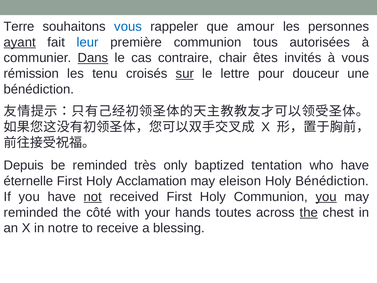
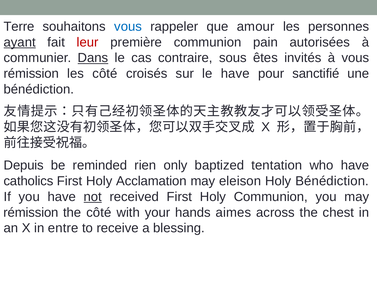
leur colour: blue -> red (88, 42)
tous: tous -> pain (266, 42)
chair: chair -> sous (233, 58)
les tenu: tenu -> côté (105, 74)
sur underline: present -> none (185, 74)
le lettre: lettre -> have (235, 74)
douceur: douceur -> sanctifié (316, 74)
très: très -> rien (145, 165)
éternelle: éternelle -> catholics (28, 181)
you underline: present -> none (326, 197)
reminded: reminded -> rémission (31, 212)
toutes: toutes -> aimes (233, 212)
the underline: present -> none (309, 212)
notre: notre -> entre (63, 228)
